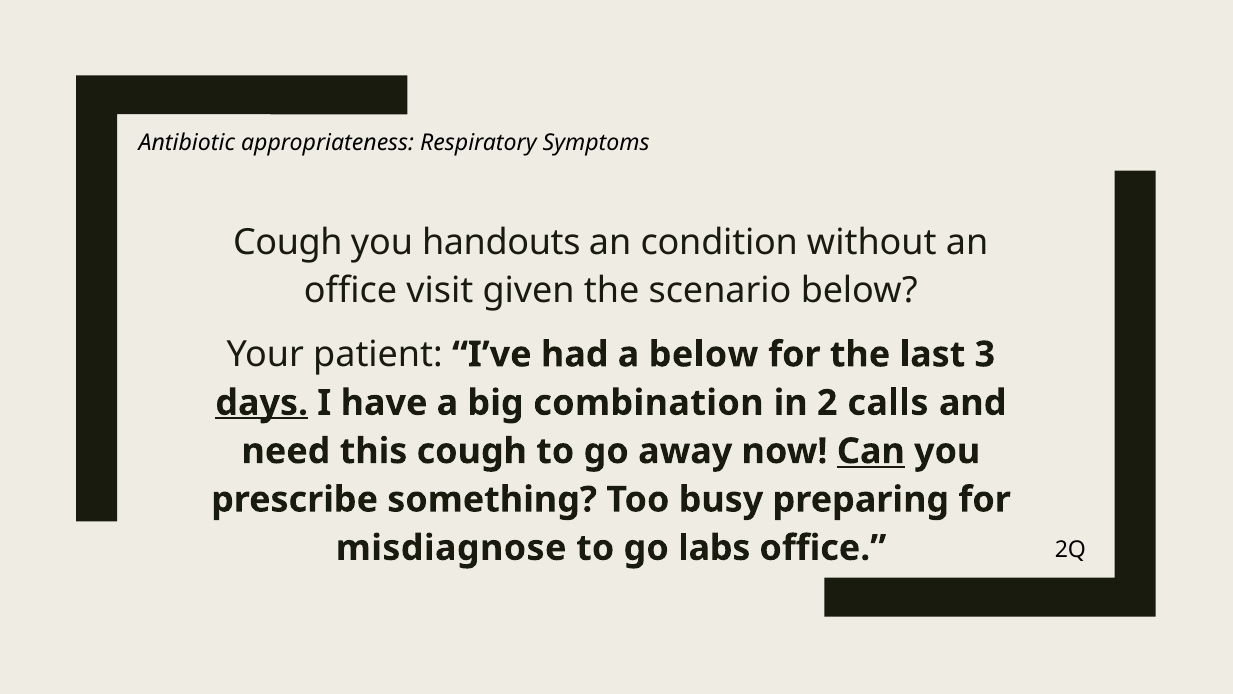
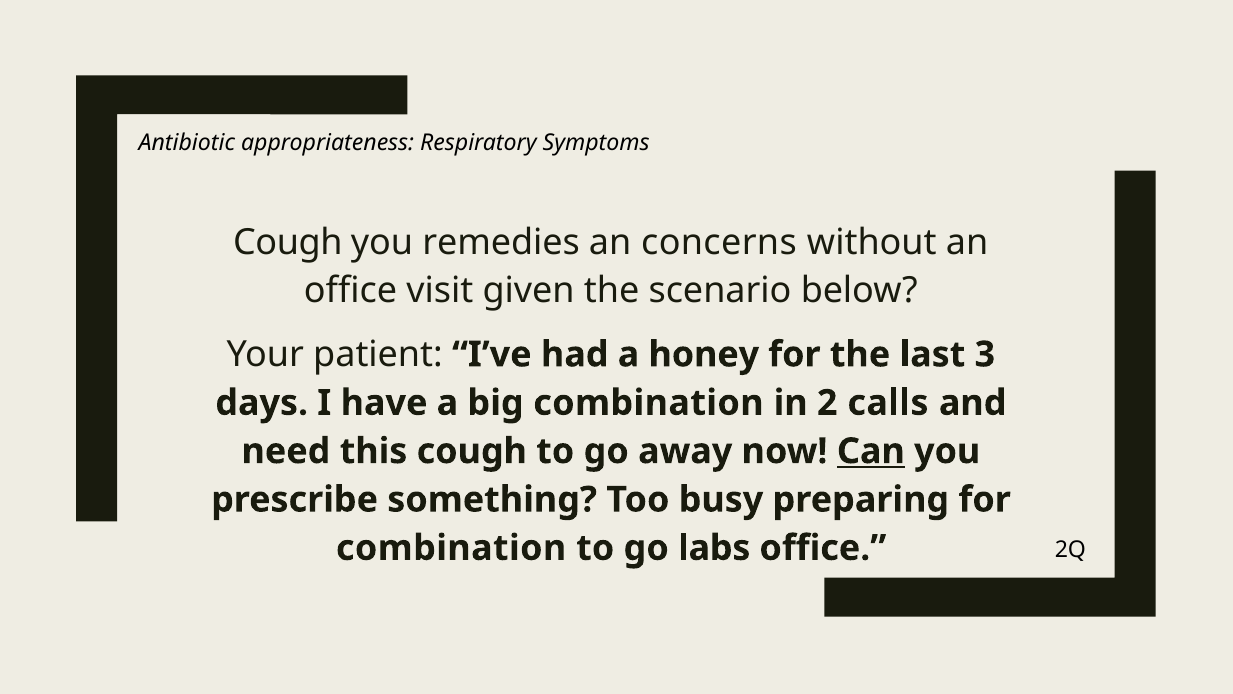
handouts: handouts -> remedies (501, 242)
condition: condition -> concerns (719, 242)
a below: below -> honey (704, 354)
days underline: present -> none (262, 403)
misdiagnose: misdiagnose -> combination (451, 548)
